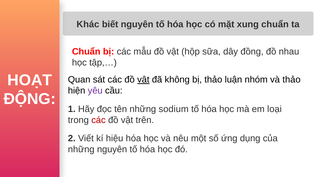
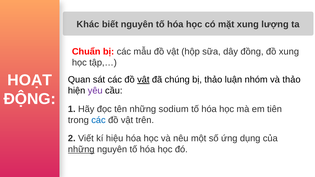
xung chuẩn: chuẩn -> lượng (275, 24)
đồ nhau: nhau -> xung (289, 52)
không: không -> chúng (177, 80)
loại: loại -> tiên (275, 109)
các colour: red -> blue (98, 120)
những underline: none -> present (81, 149)
